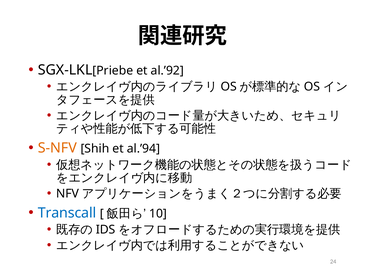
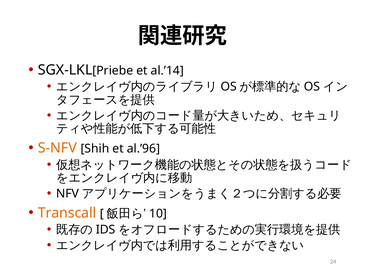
al.’92: al.’92 -> al.’14 (167, 71)
al.’94: al.’94 -> al.’96 (144, 148)
Transcall colour: blue -> orange (67, 213)
